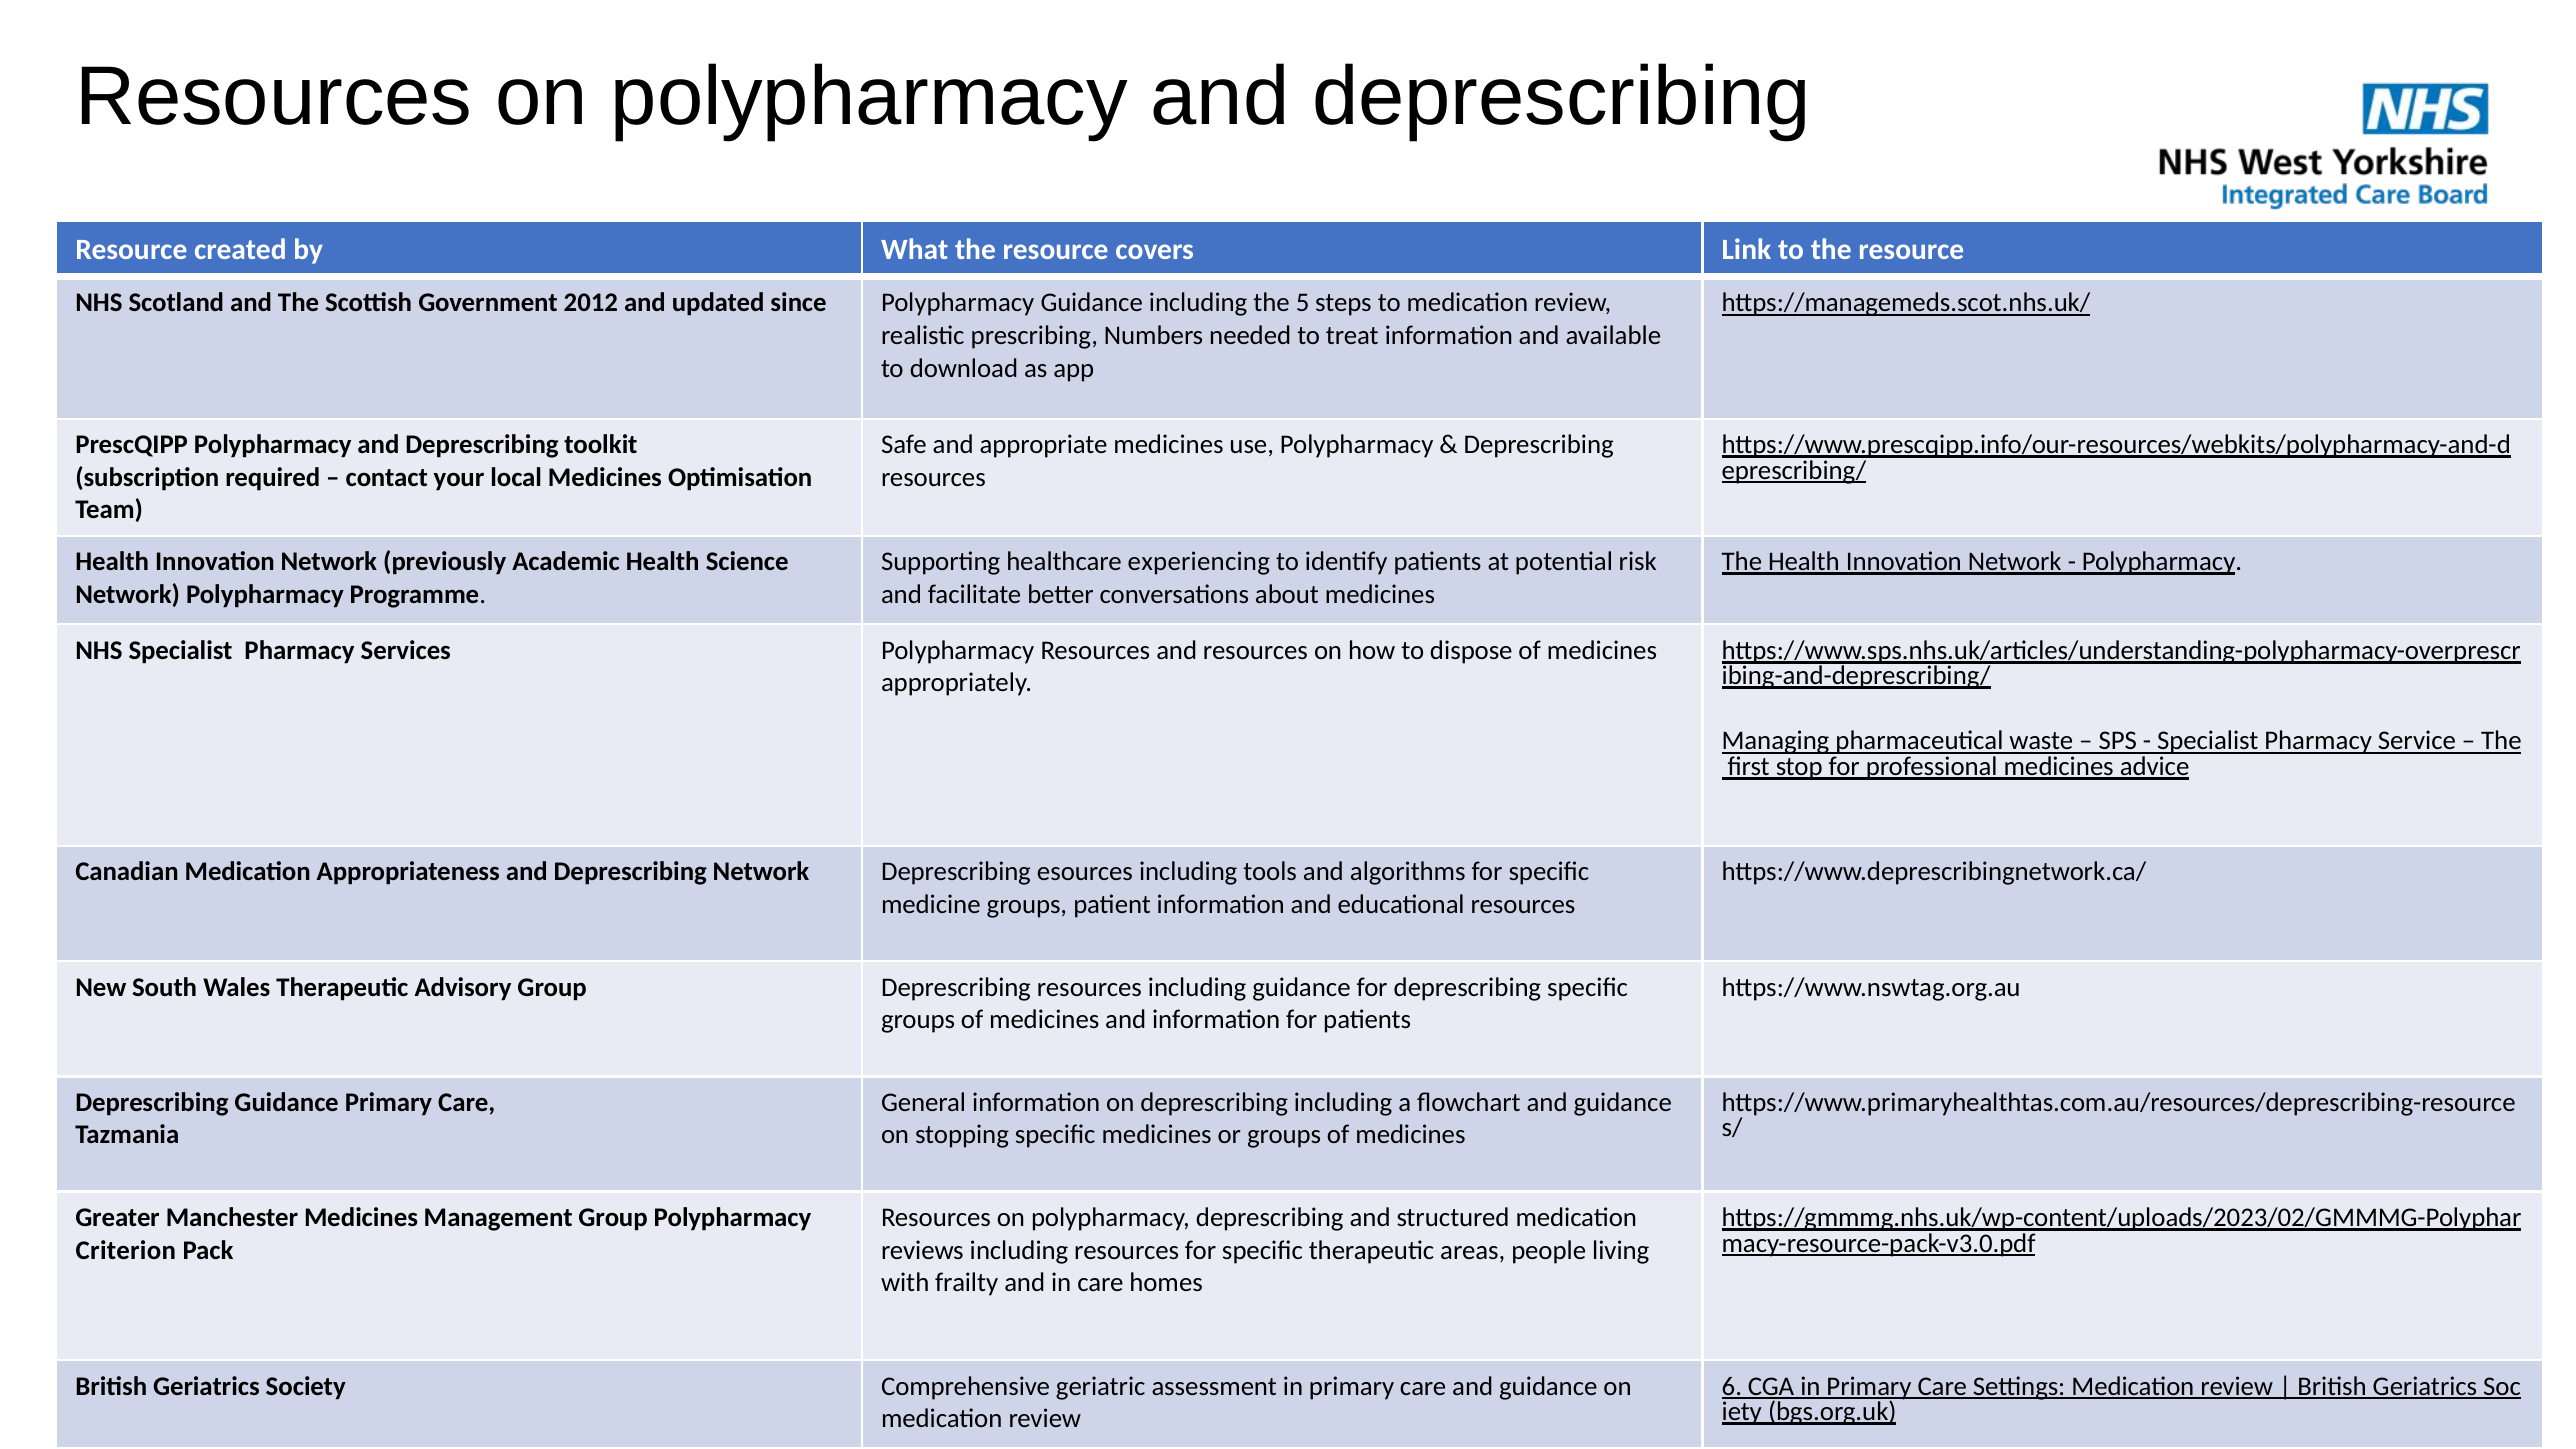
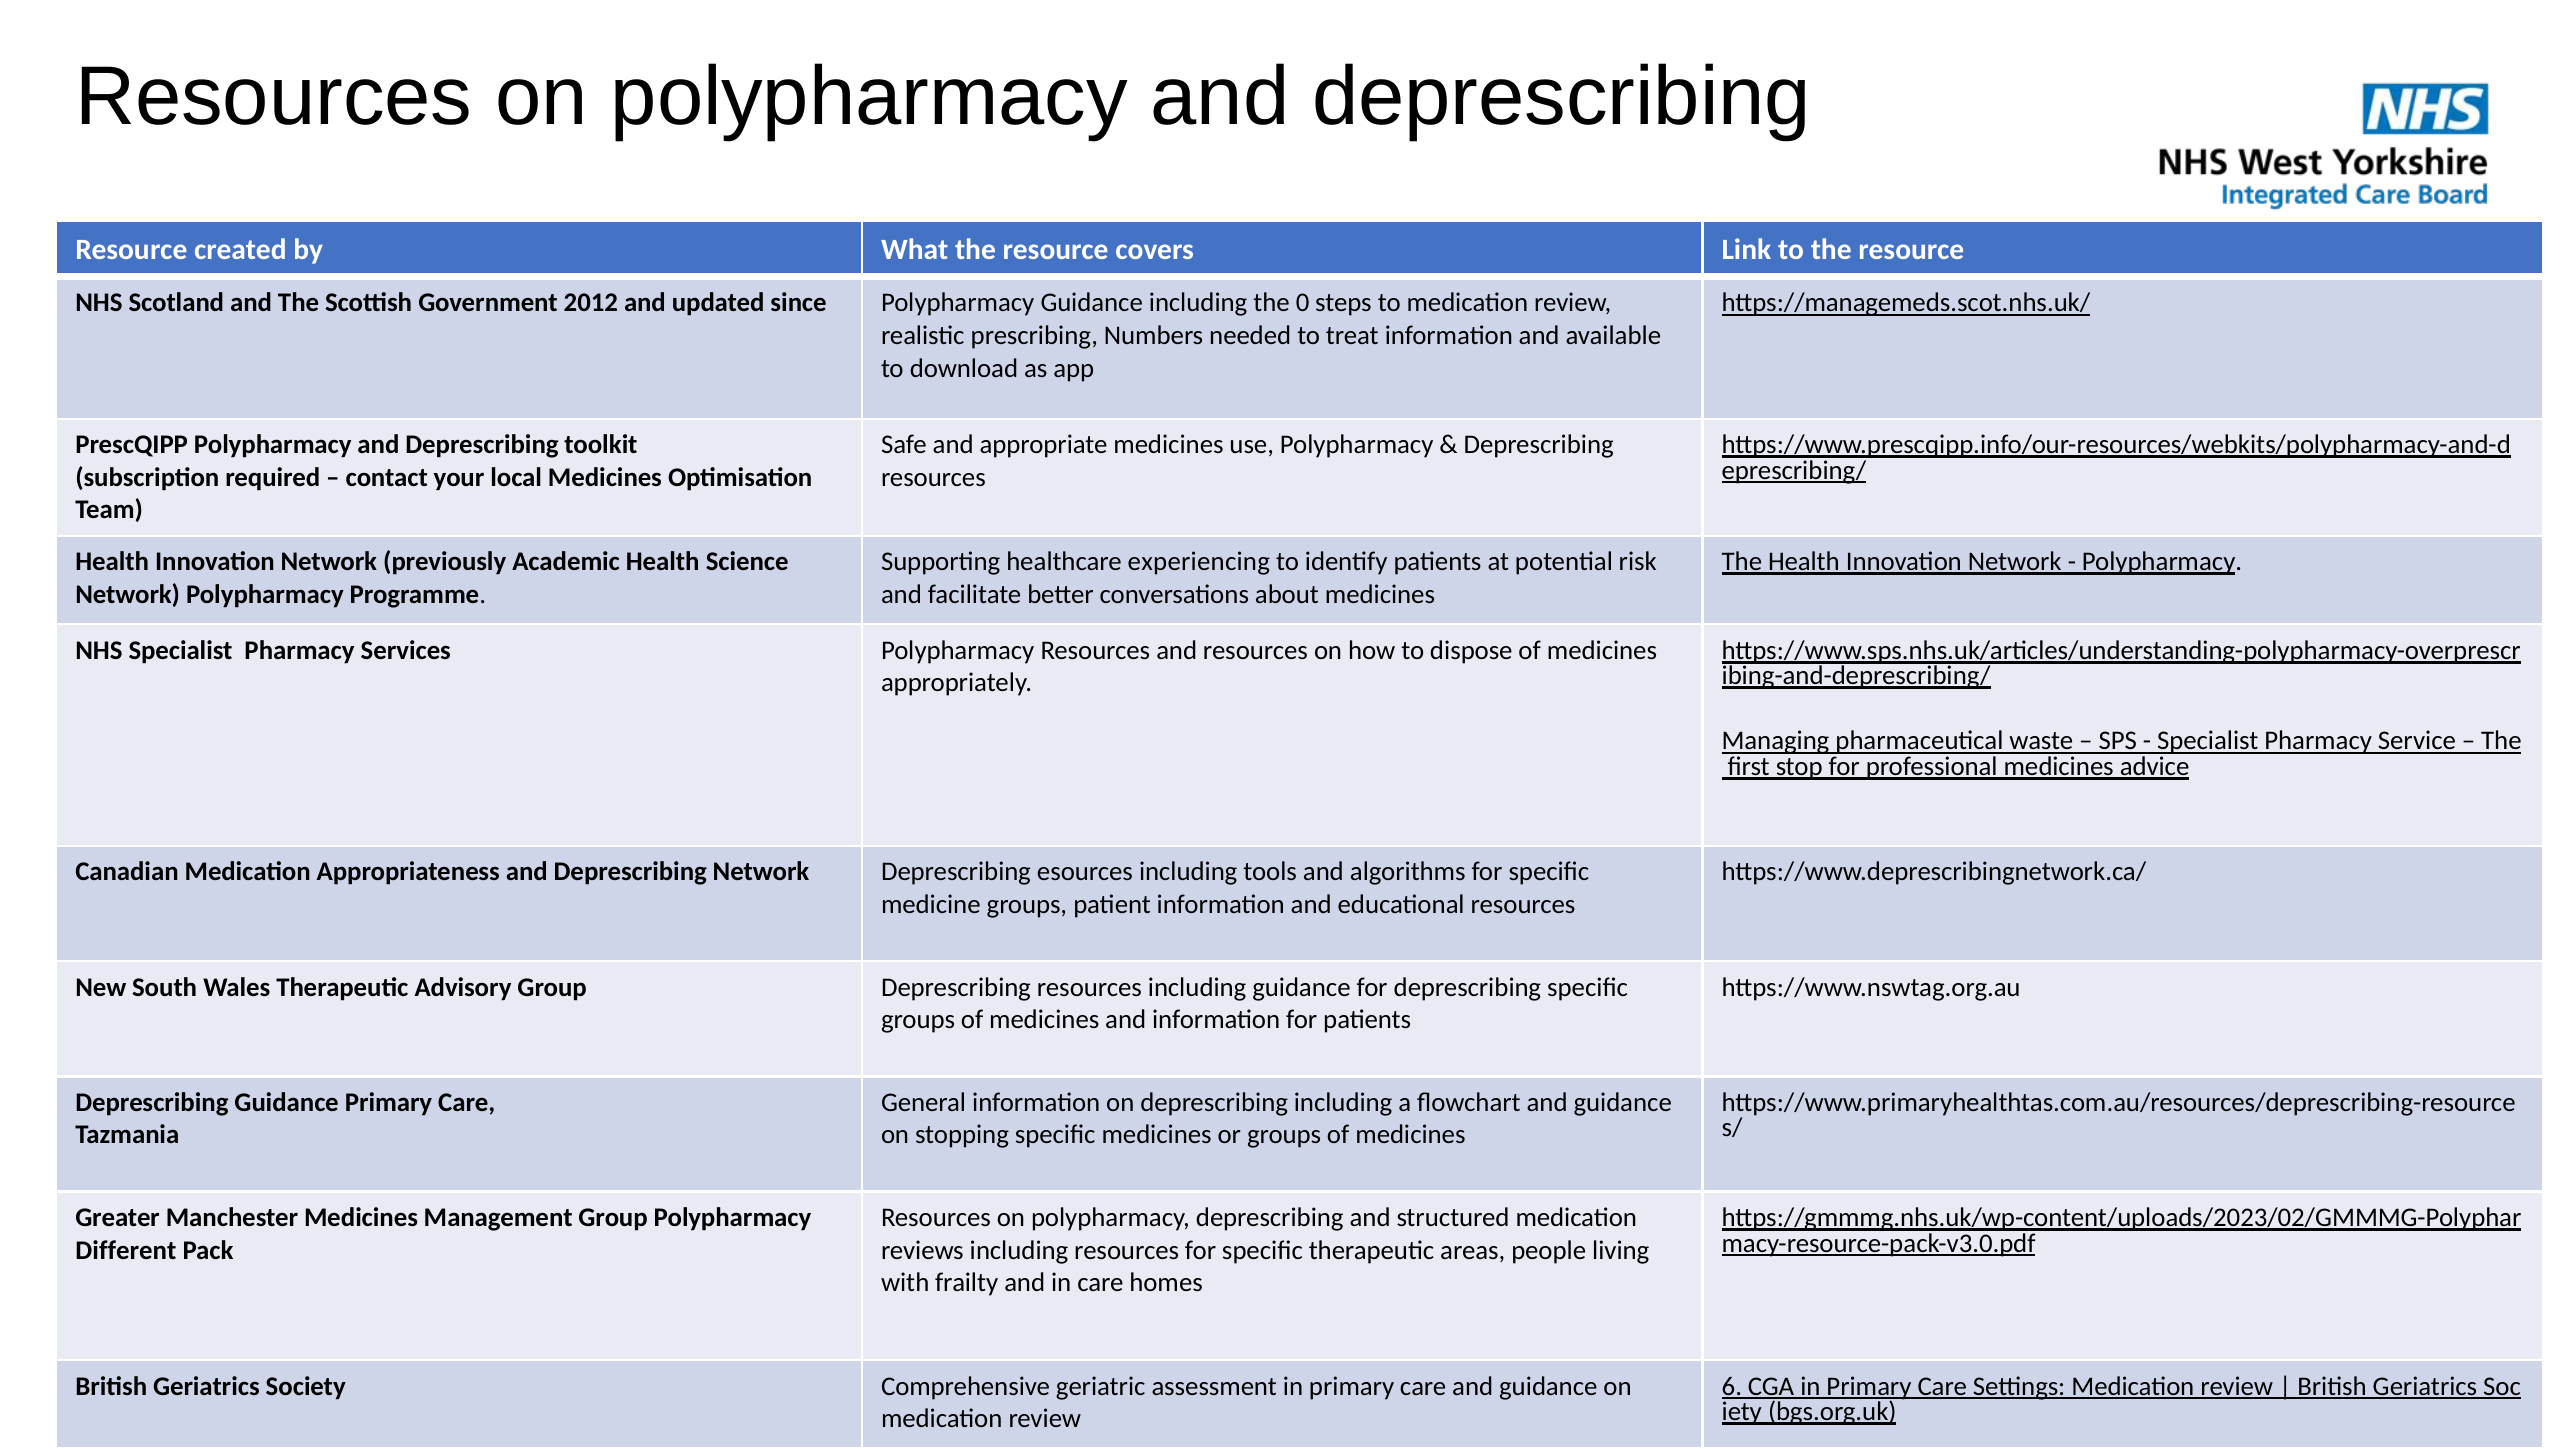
5: 5 -> 0 (1303, 303)
Criterion: Criterion -> Different (126, 1250)
